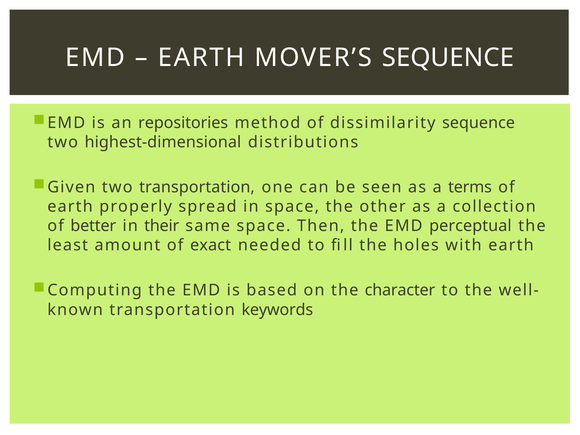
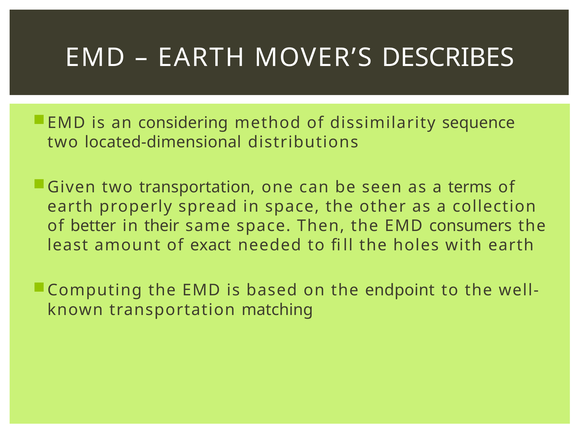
MOVER’S SEQUENCE: SEQUENCE -> DESCRIBES (448, 58)
repositories: repositories -> considering (183, 123)
highest-dimensional: highest-dimensional -> located-dimensional (163, 142)
perceptual: perceptual -> consumers (471, 226)
character: character -> endpoint (400, 290)
keywords: keywords -> matching (277, 310)
